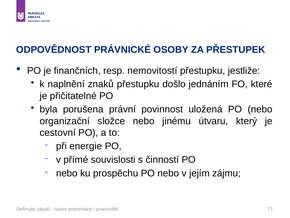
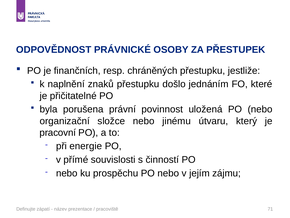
nemovitostí: nemovitostí -> chráněných (152, 70)
cestovní: cestovní -> pracovní (58, 132)
